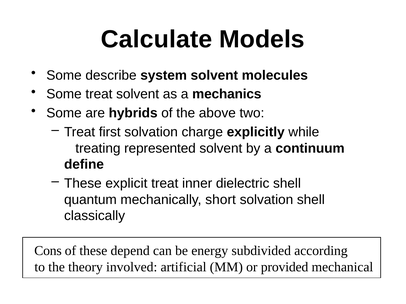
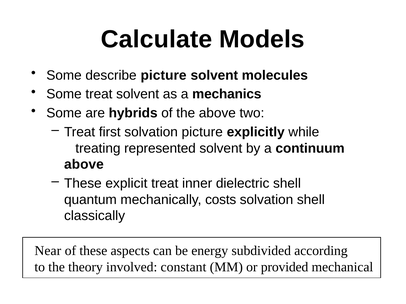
describe system: system -> picture (164, 75)
solvation charge: charge -> picture (202, 132)
define: define -> above (84, 165)
short: short -> costs (221, 200)
Cons: Cons -> Near (48, 251)
depend: depend -> aspects (130, 251)
artificial: artificial -> constant (183, 268)
